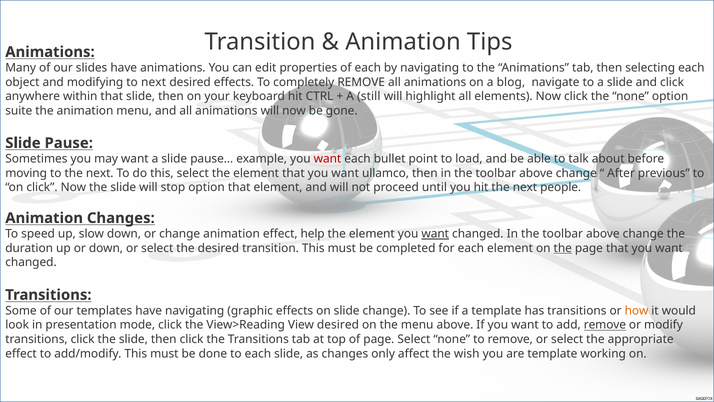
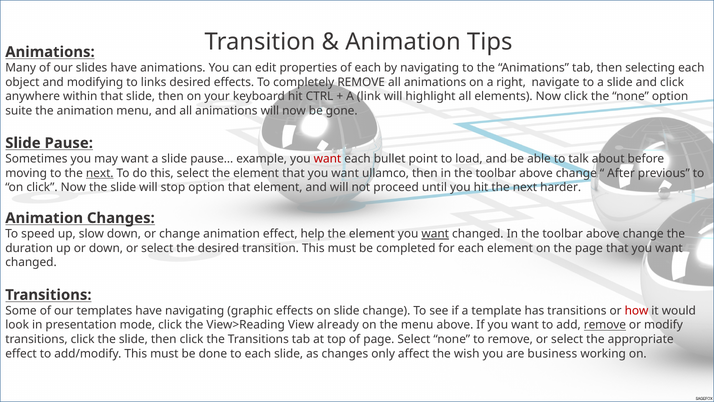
to next: next -> links (154, 82)
blog: blog -> right (511, 82)
still: still -> link (369, 96)
next underline: none -> present (100, 173)
people: people -> harder (561, 187)
the underline: present -> none (563, 248)
how colour: orange -> red (637, 310)
View desired: desired -> already (338, 325)
are template: template -> business (552, 353)
